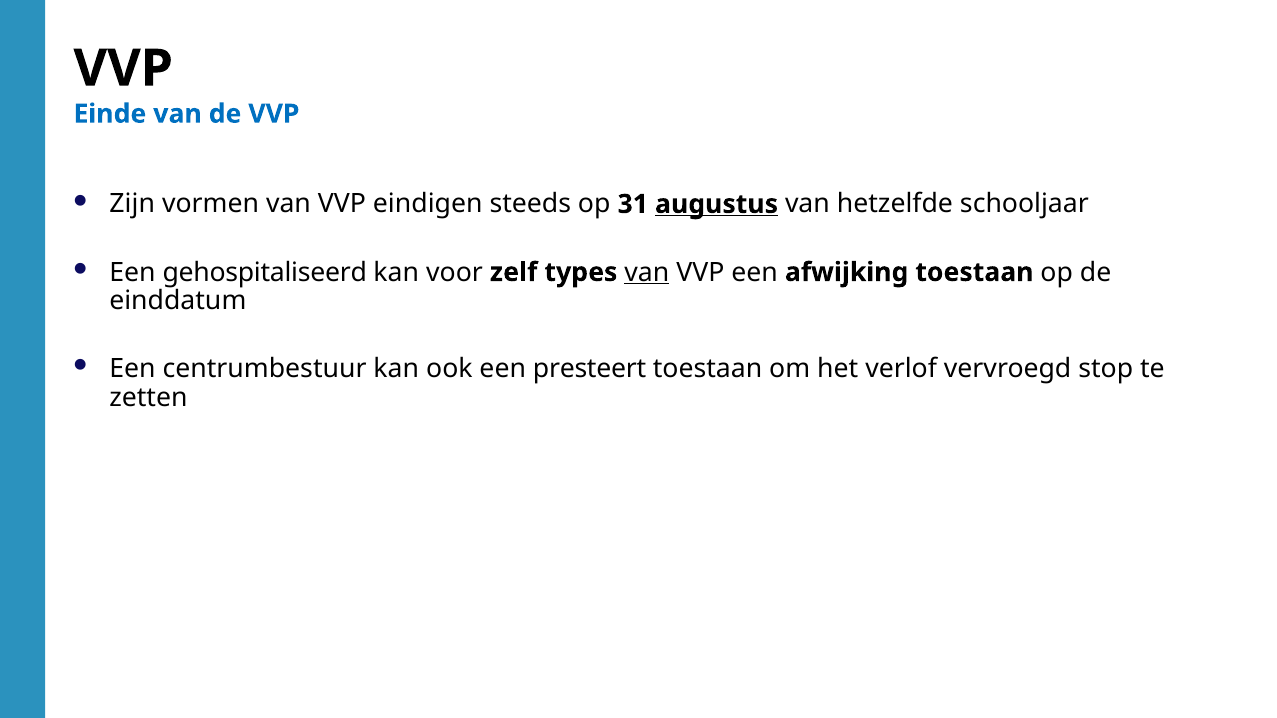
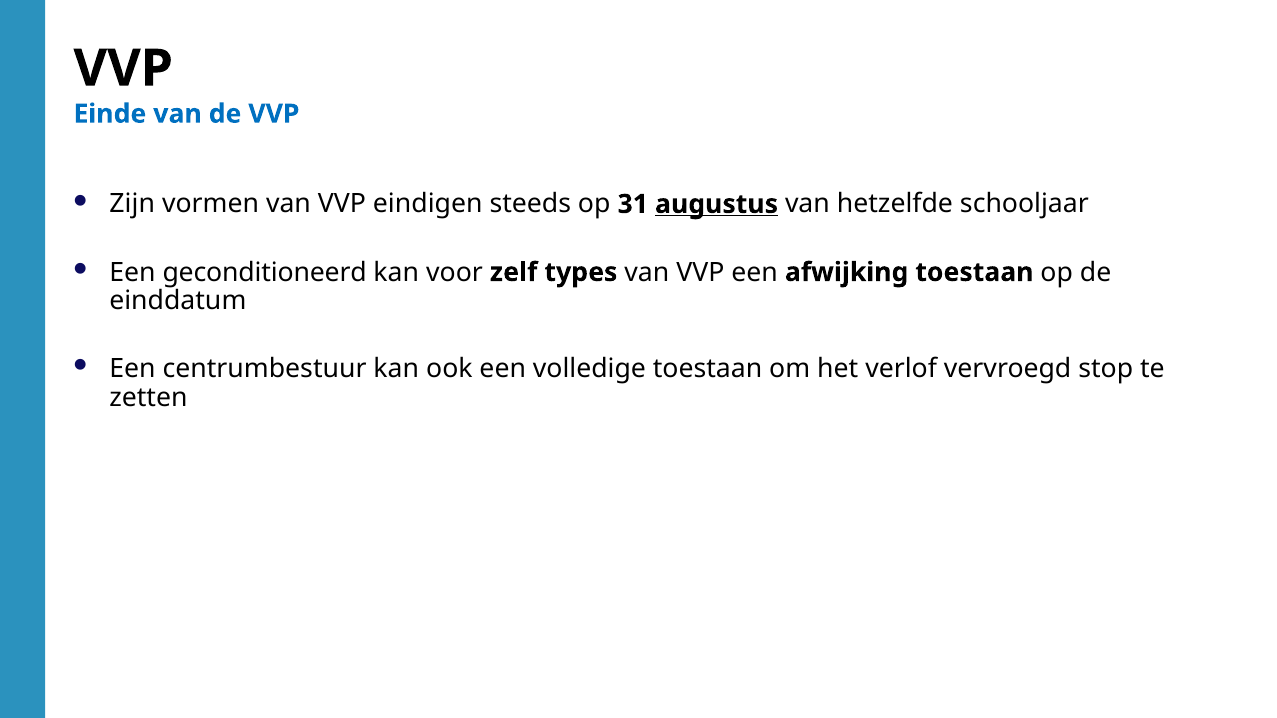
gehospitaliseerd: gehospitaliseerd -> geconditioneerd (265, 272)
van underline: present -> none (647, 272)
presteert: presteert -> volledige (589, 369)
